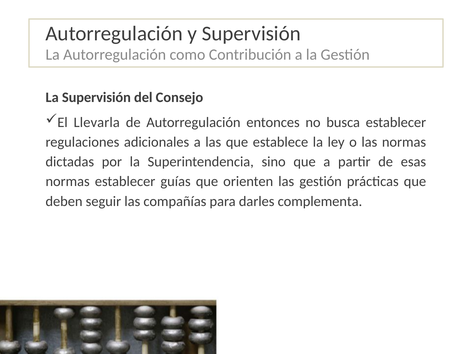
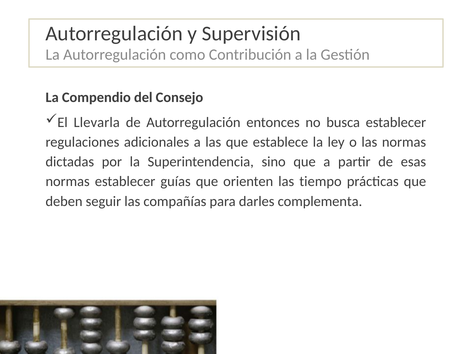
La Supervisión: Supervisión -> Compendio (96, 97)
las gestión: gestión -> tiempo (321, 182)
